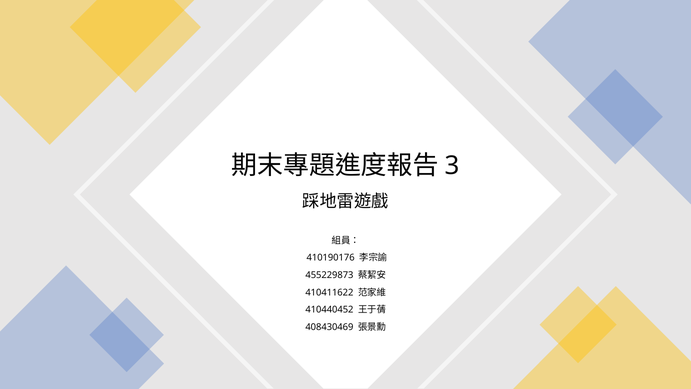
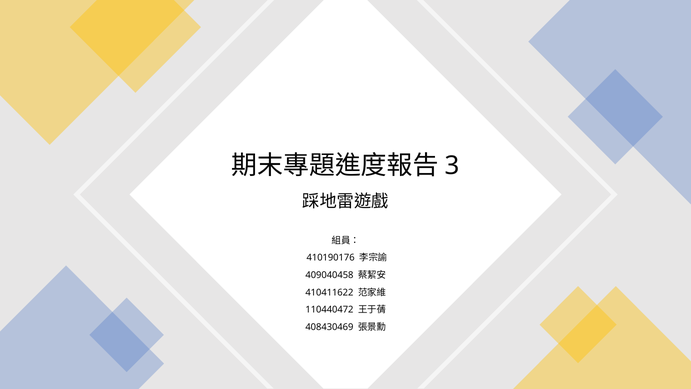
455229873: 455229873 -> 409040458 (329, 275)
410440452: 410440452 -> 110440472 (329, 310)
